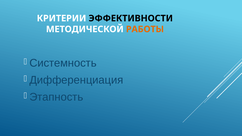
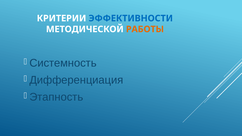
ЭФФЕКТИВНОСТИ colour: black -> blue (131, 18)
